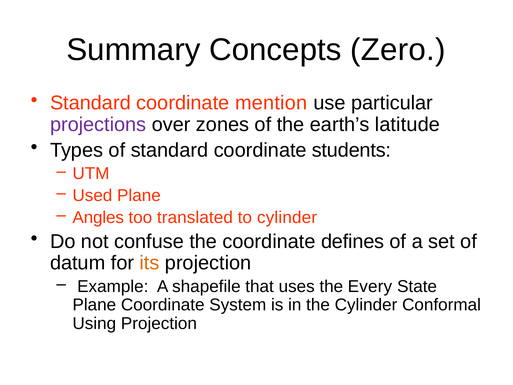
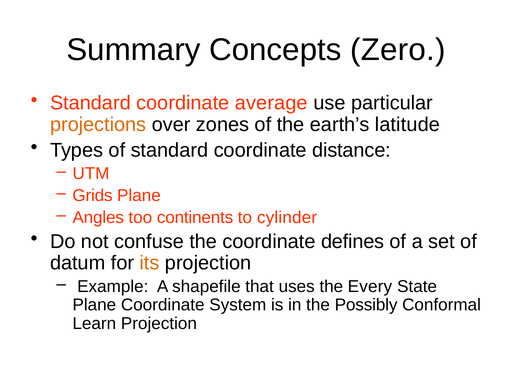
mention: mention -> average (271, 103)
projections colour: purple -> orange (98, 125)
students: students -> distance (351, 150)
Used: Used -> Grids (92, 195)
translated: translated -> continents (195, 217)
the Cylinder: Cylinder -> Possibly (366, 305)
Using: Using -> Learn (94, 323)
